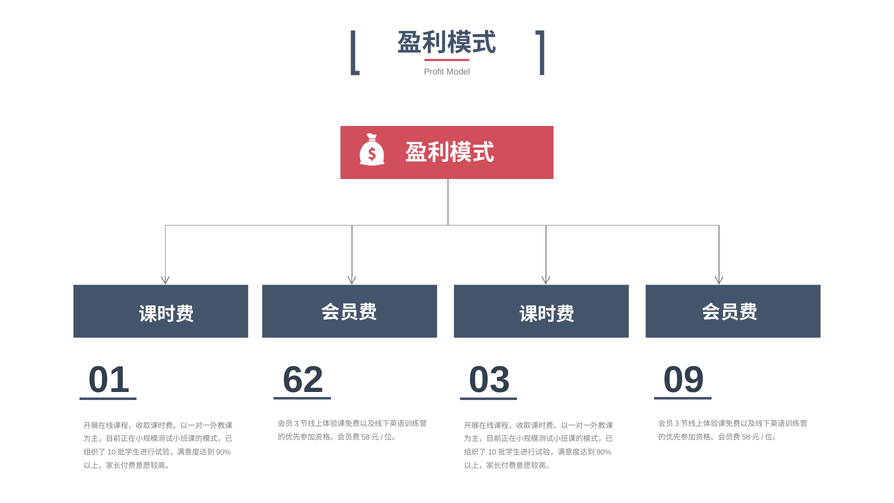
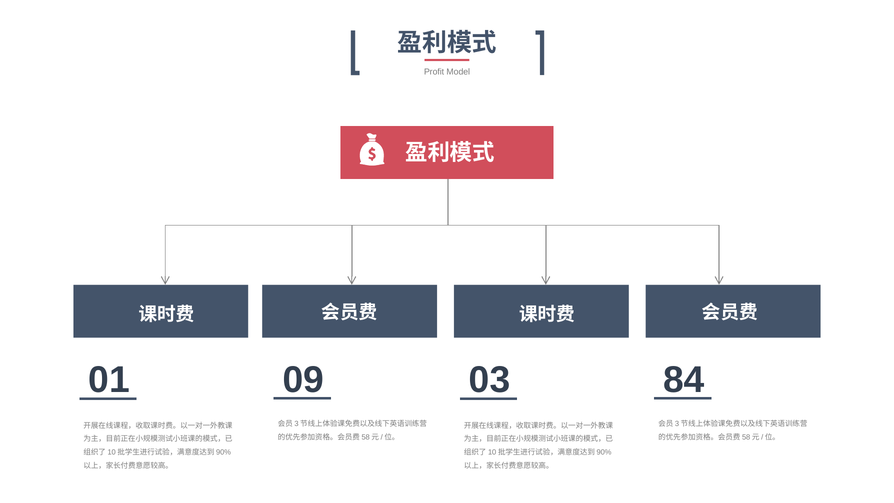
62: 62 -> 09 (303, 380)
09: 09 -> 84 (684, 380)
